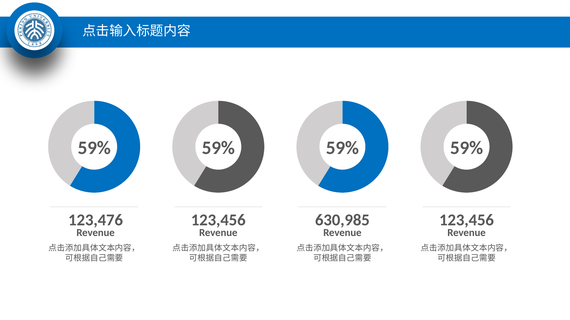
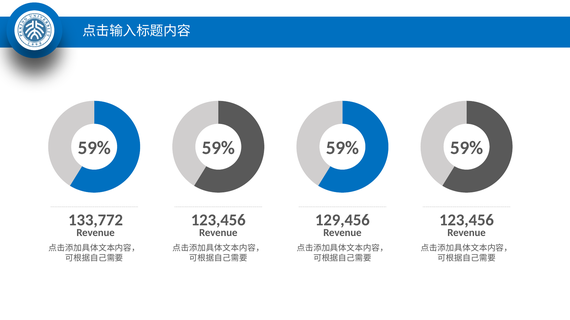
123,476: 123,476 -> 133,772 (96, 220)
630,985: 630,985 -> 129,456 (342, 220)
